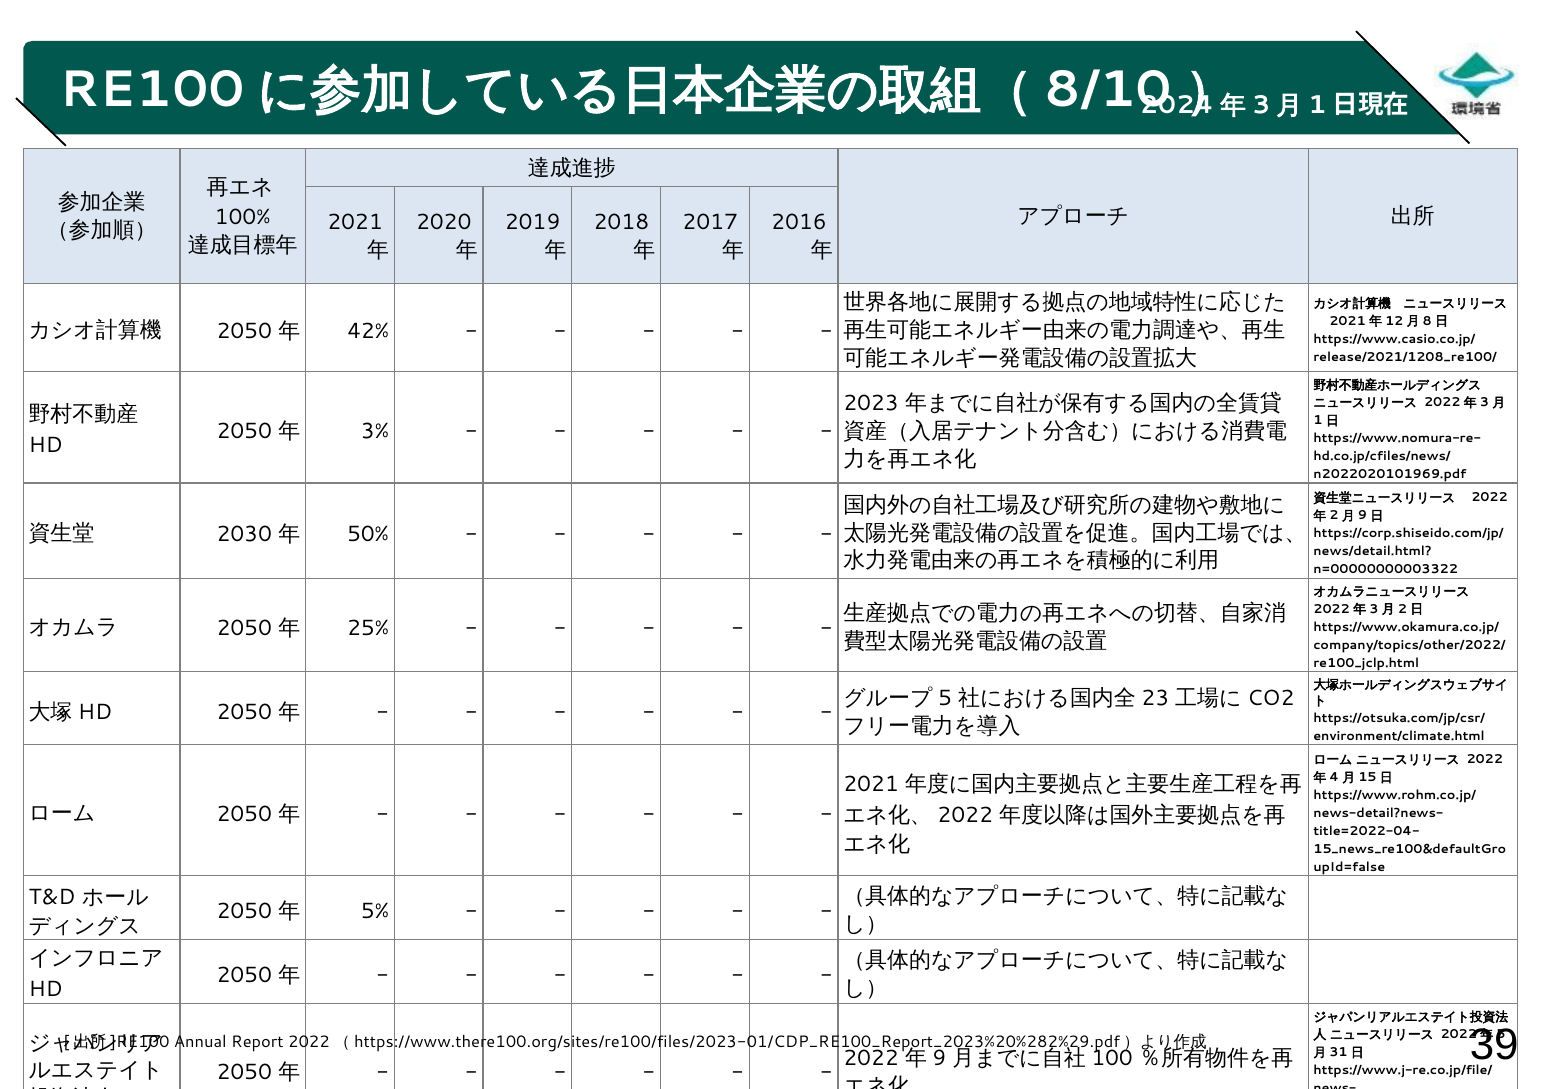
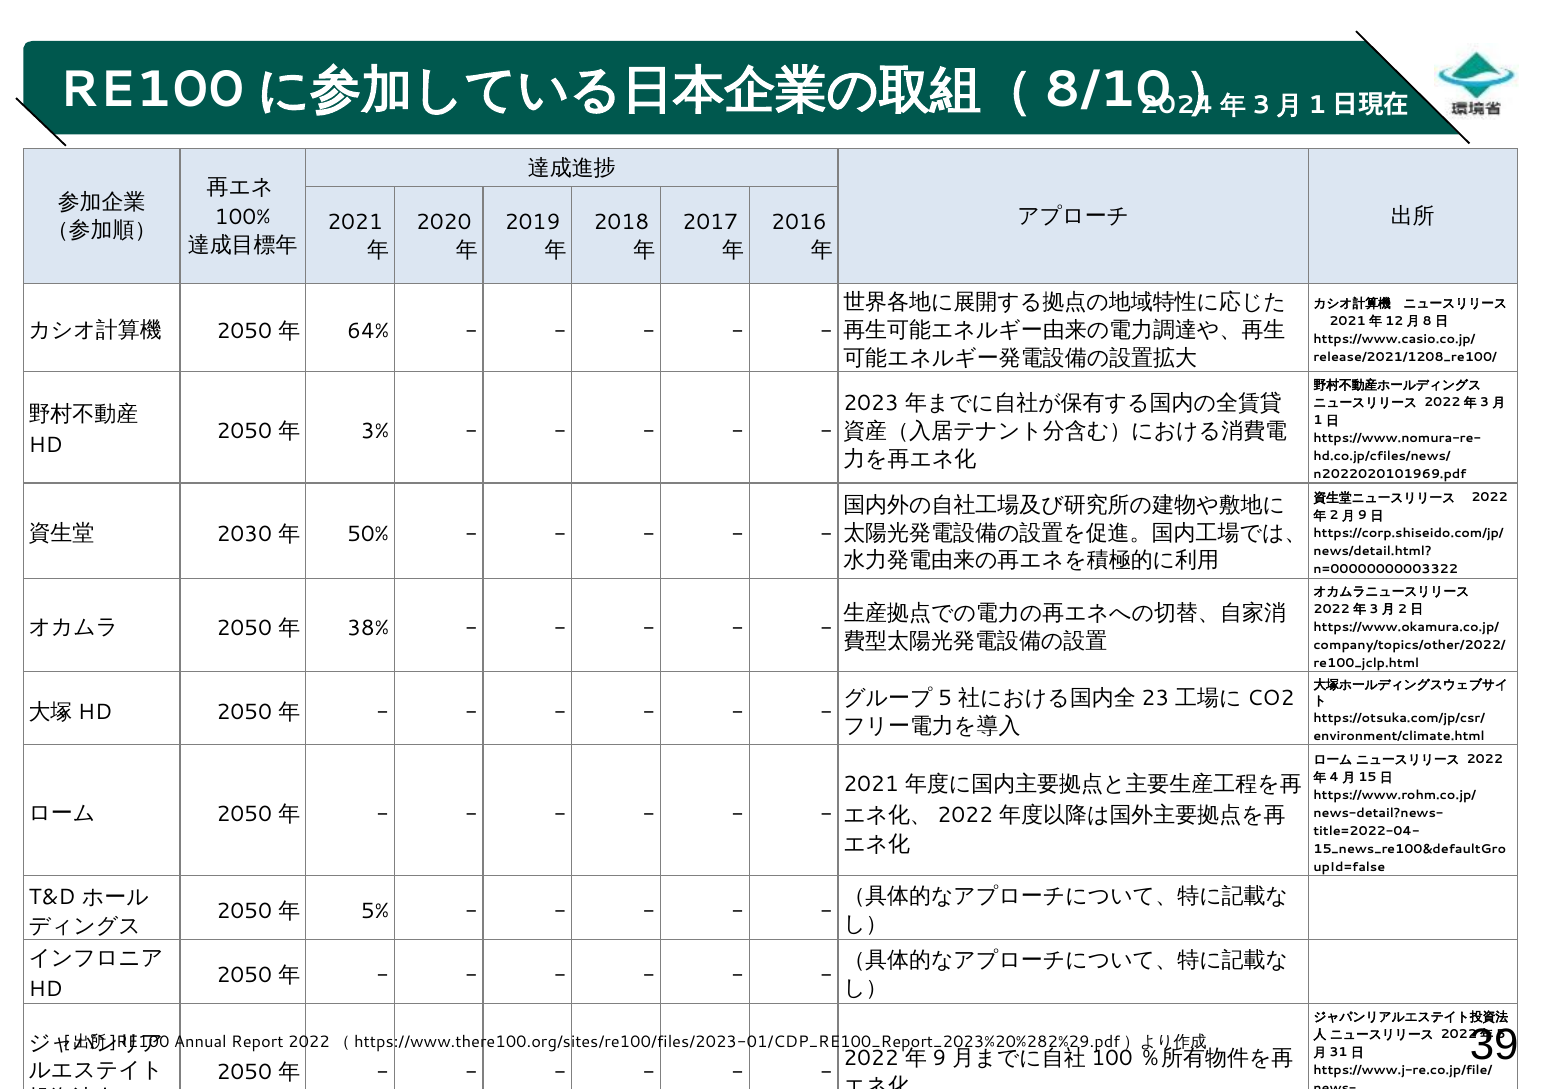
42%: 42% -> 64% (368, 332)
25%: 25% -> 38% (368, 629)
